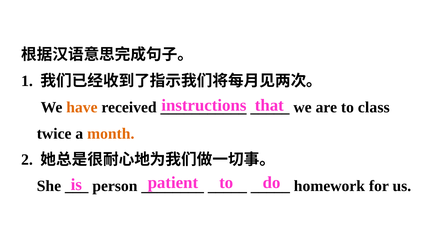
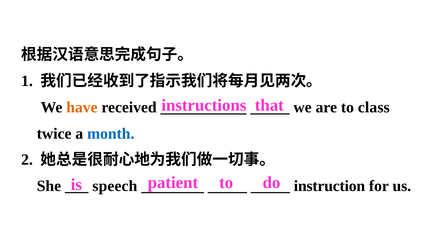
month colour: orange -> blue (111, 133)
person: person -> speech (115, 186)
homework: homework -> instruction (329, 186)
